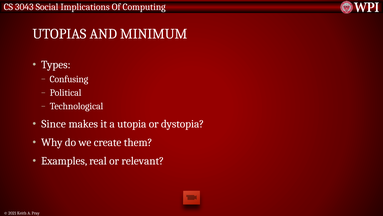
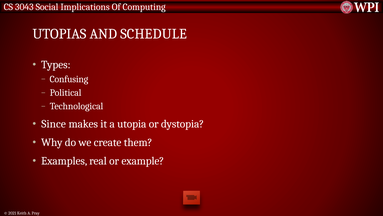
MINIMUM: MINIMUM -> SCHEDULE (154, 34)
relevant: relevant -> example (143, 160)
